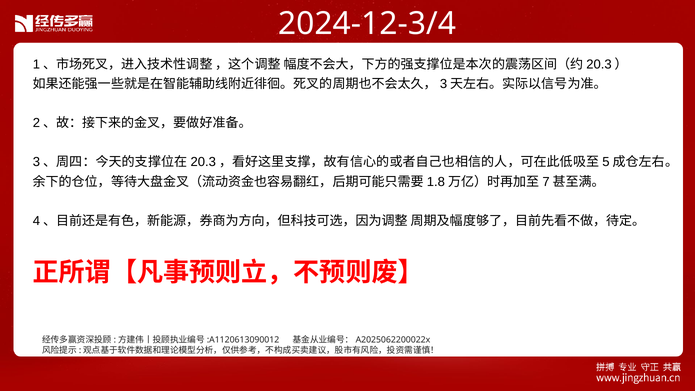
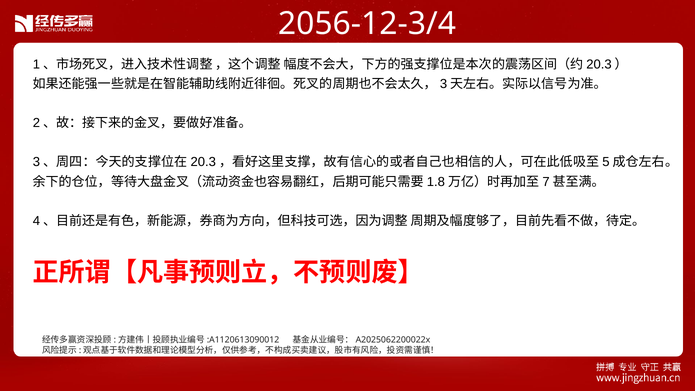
2024-12-3/4: 2024-12-3/4 -> 2056-12-3/4 (367, 24)
